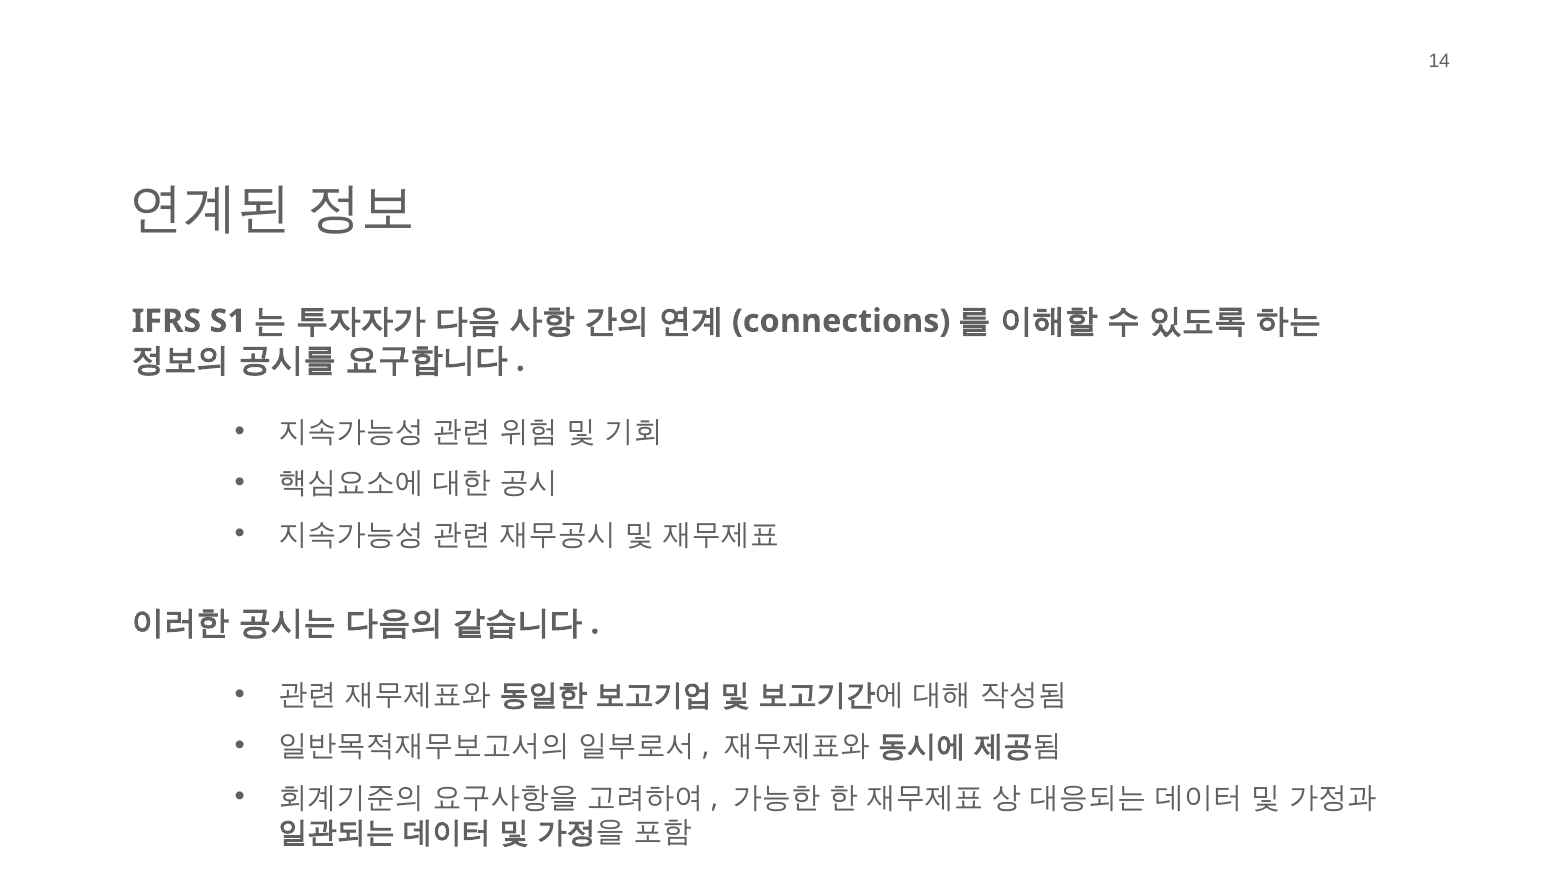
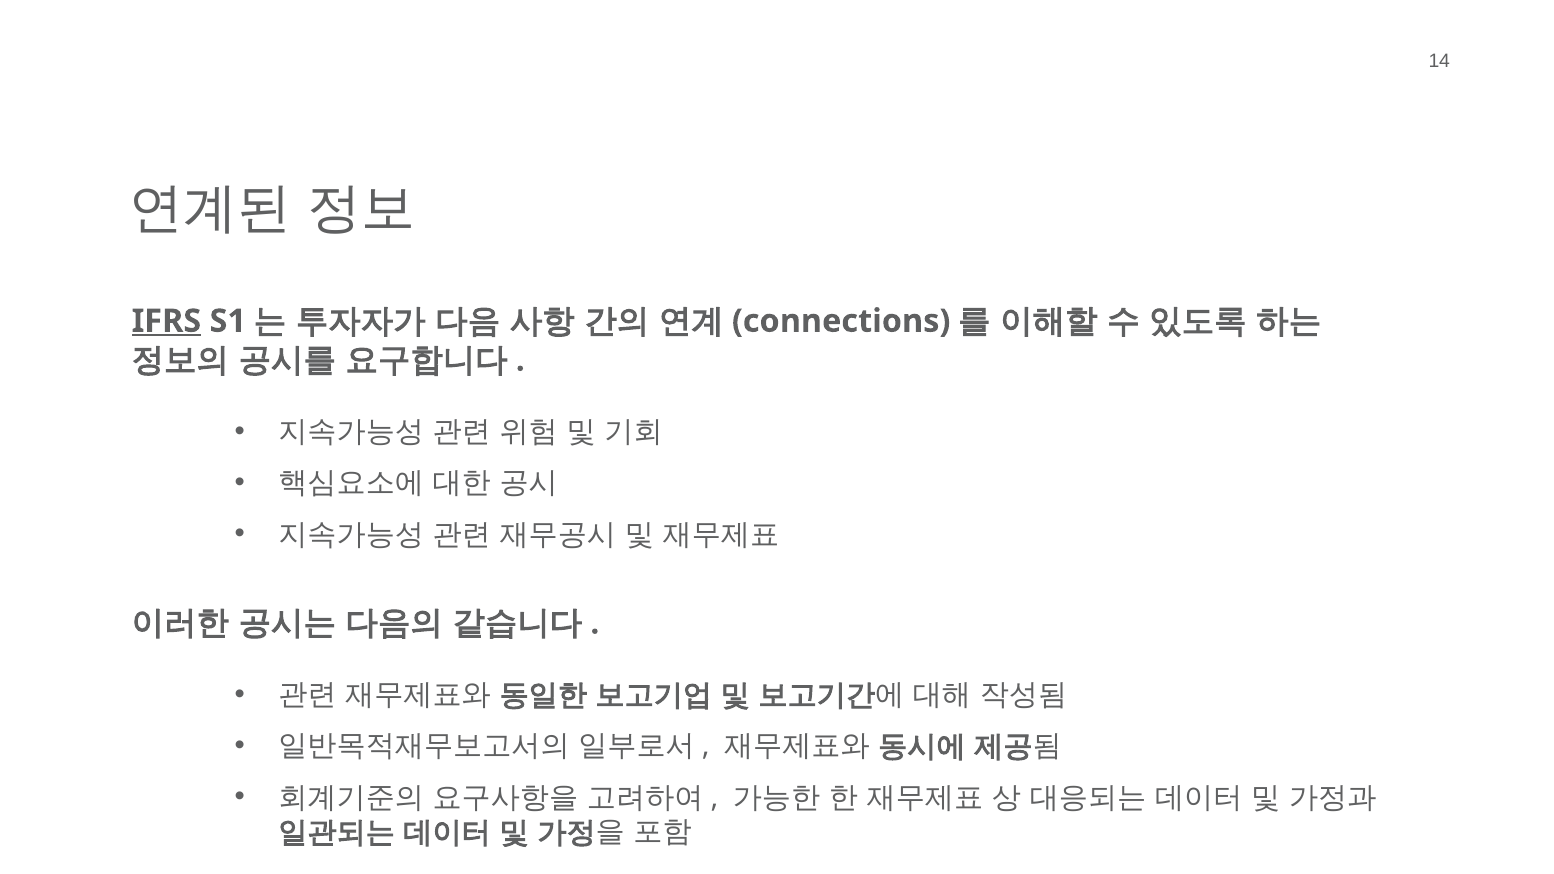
IFRS underline: none -> present (166, 321)
